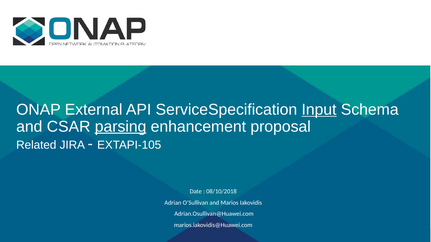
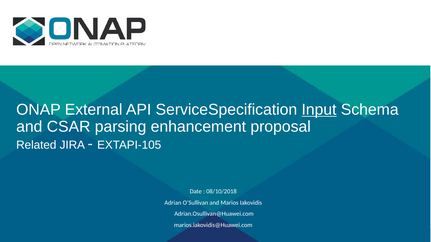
parsing underline: present -> none (121, 127)
